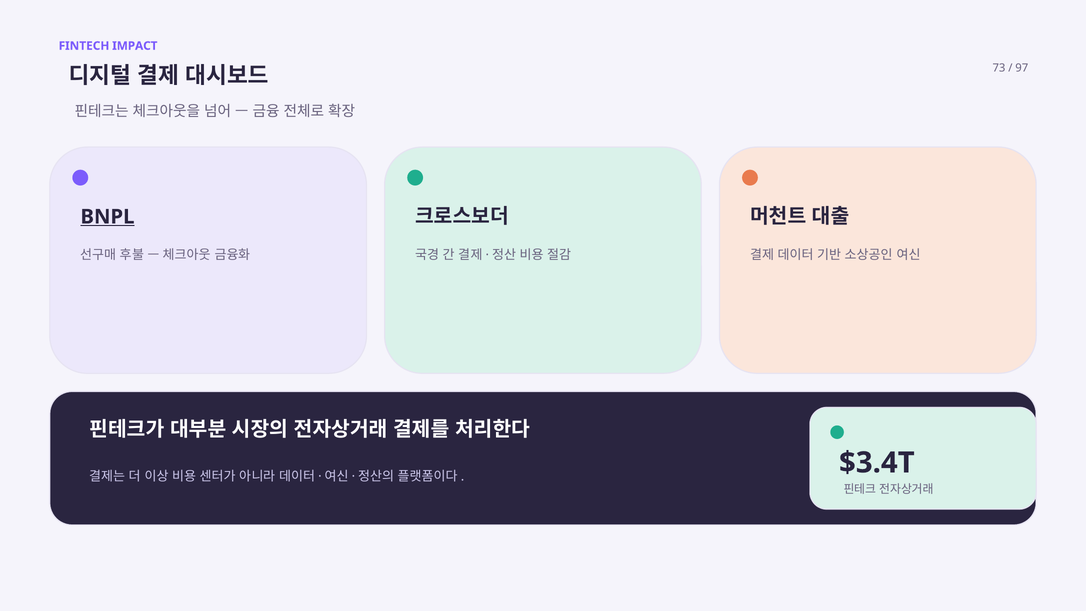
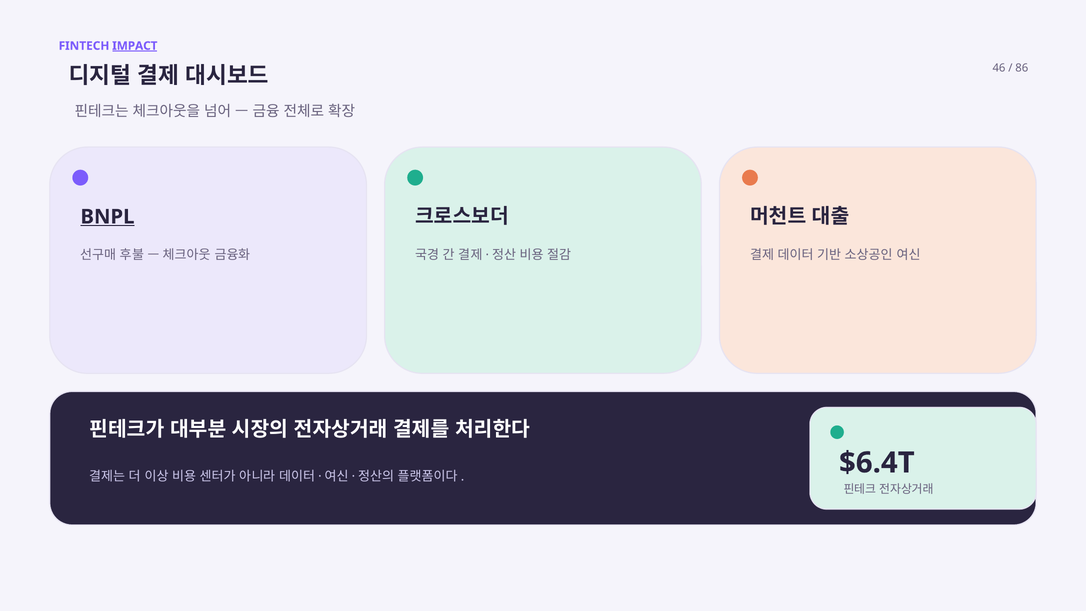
IMPACT underline: none -> present (135, 46)
73: 73 -> 46 (999, 68)
97: 97 -> 86 (1022, 68)
$3.4T: $3.4T -> $6.4T (877, 463)
